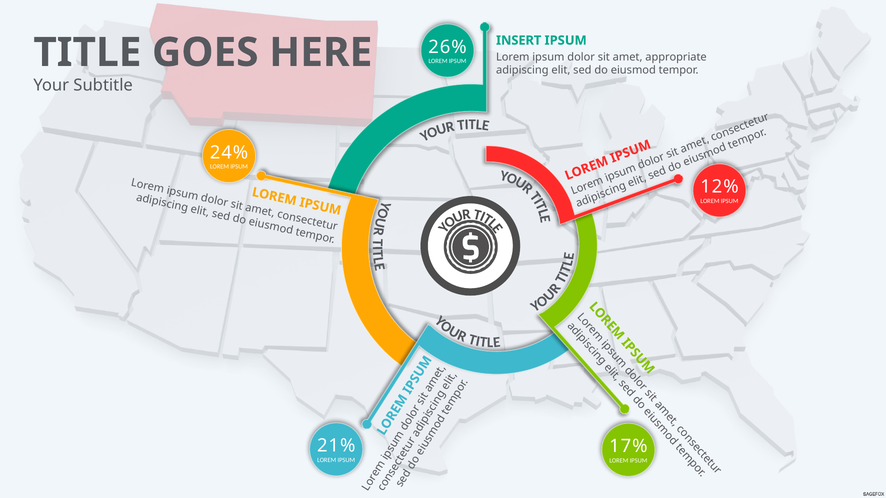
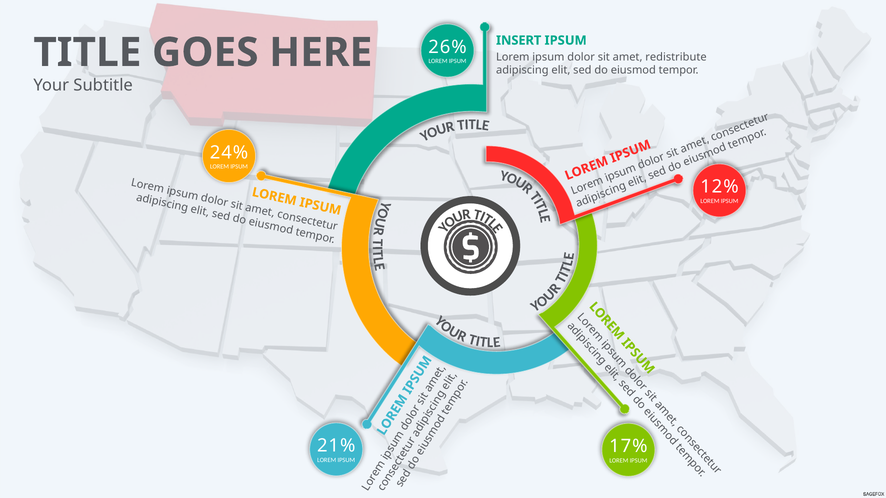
appropriate: appropriate -> redistribute (676, 57)
